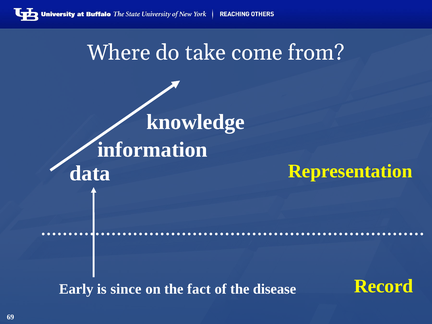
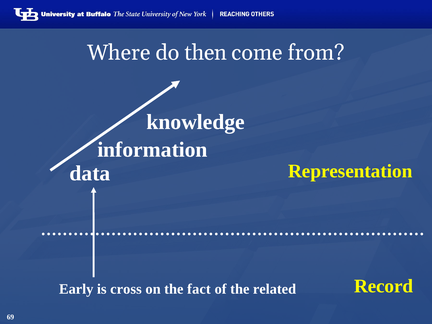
take: take -> then (206, 53)
since: since -> cross (126, 289)
disease: disease -> related (275, 289)
